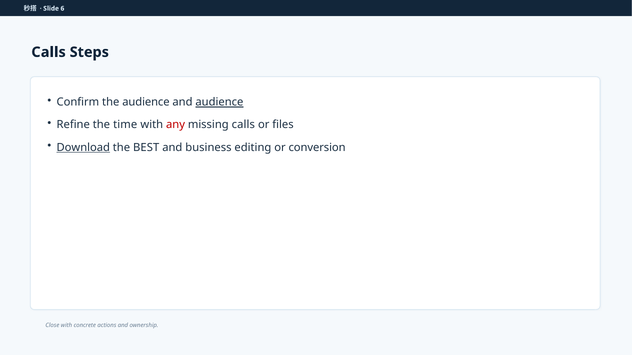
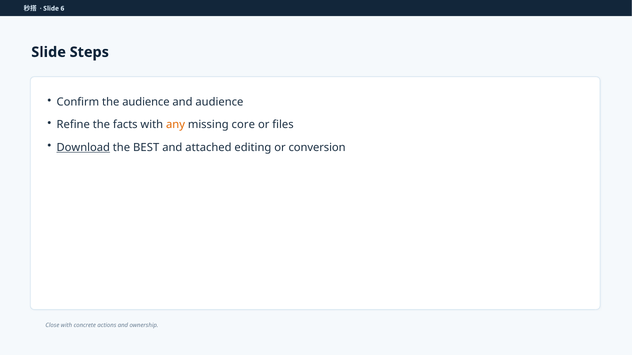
Calls: Calls -> Slide (49, 52)
audience underline: present -> none (219, 102)
time: time -> facts (125, 125)
any colour: red -> orange (176, 125)
missing calls: calls -> core (243, 125)
business: business -> attached (208, 148)
